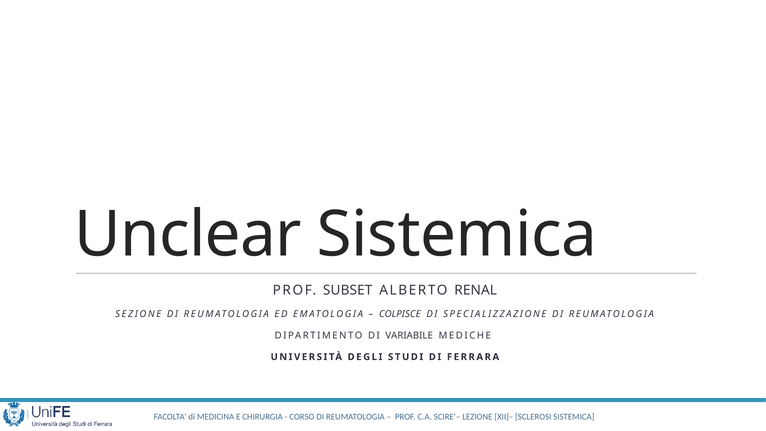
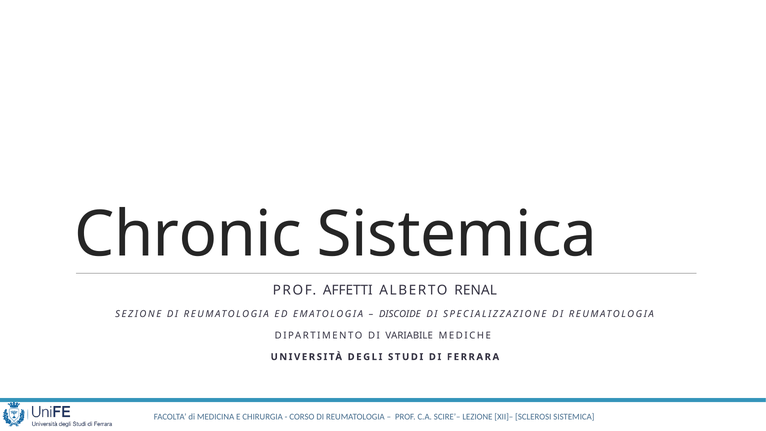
Unclear: Unclear -> Chronic (188, 235)
SUBSET: SUBSET -> AFFETTI (348, 290)
COLPISCE: COLPISCE -> DISCOIDE (400, 314)
